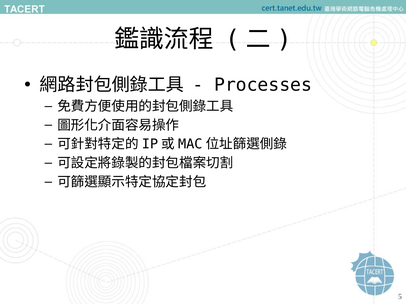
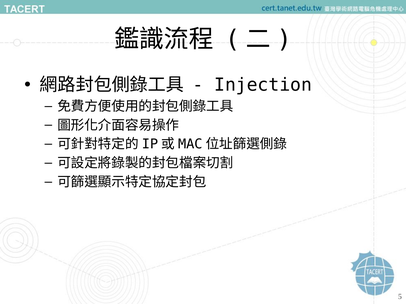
Processes: Processes -> Injection (263, 85)
